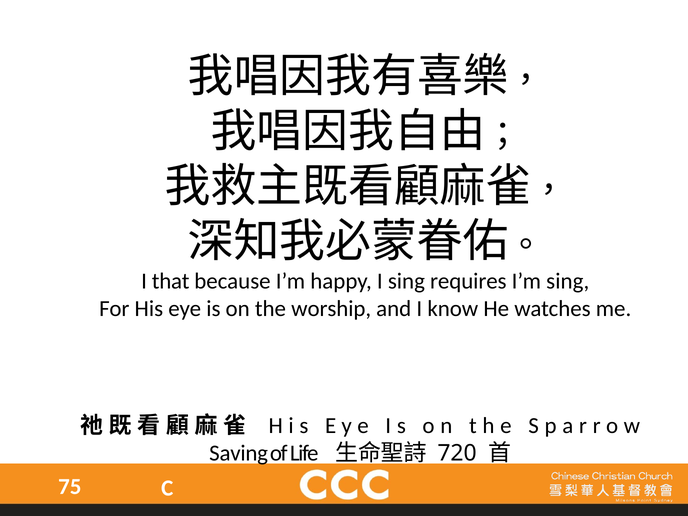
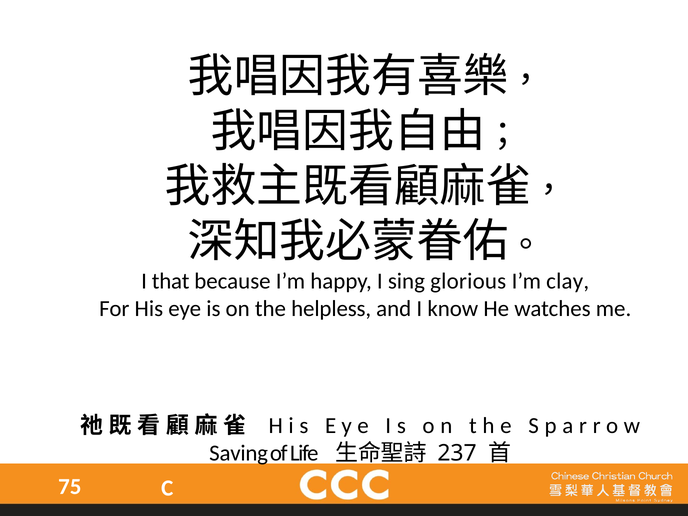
requires: requires -> glorious (468, 281)
I’m sing: sing -> clay (568, 281)
worship: worship -> helpless (331, 309)
720: 720 -> 237 (457, 453)
